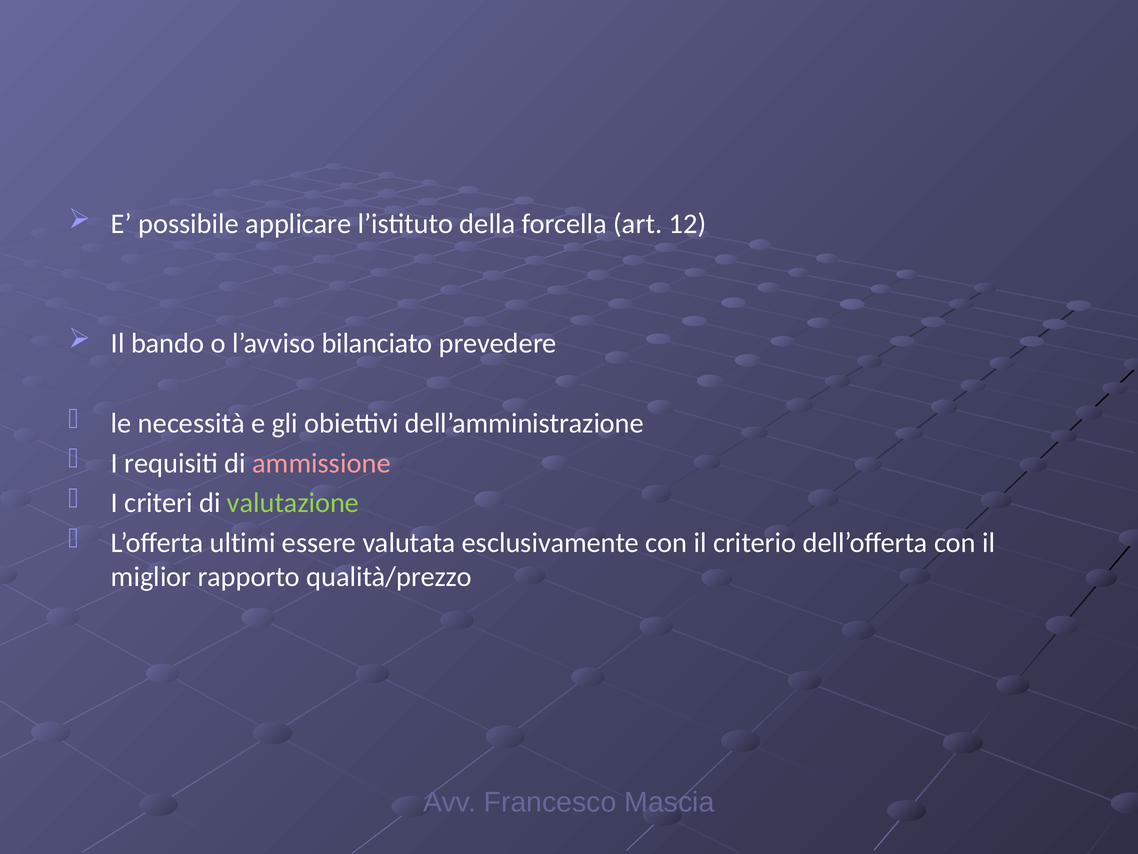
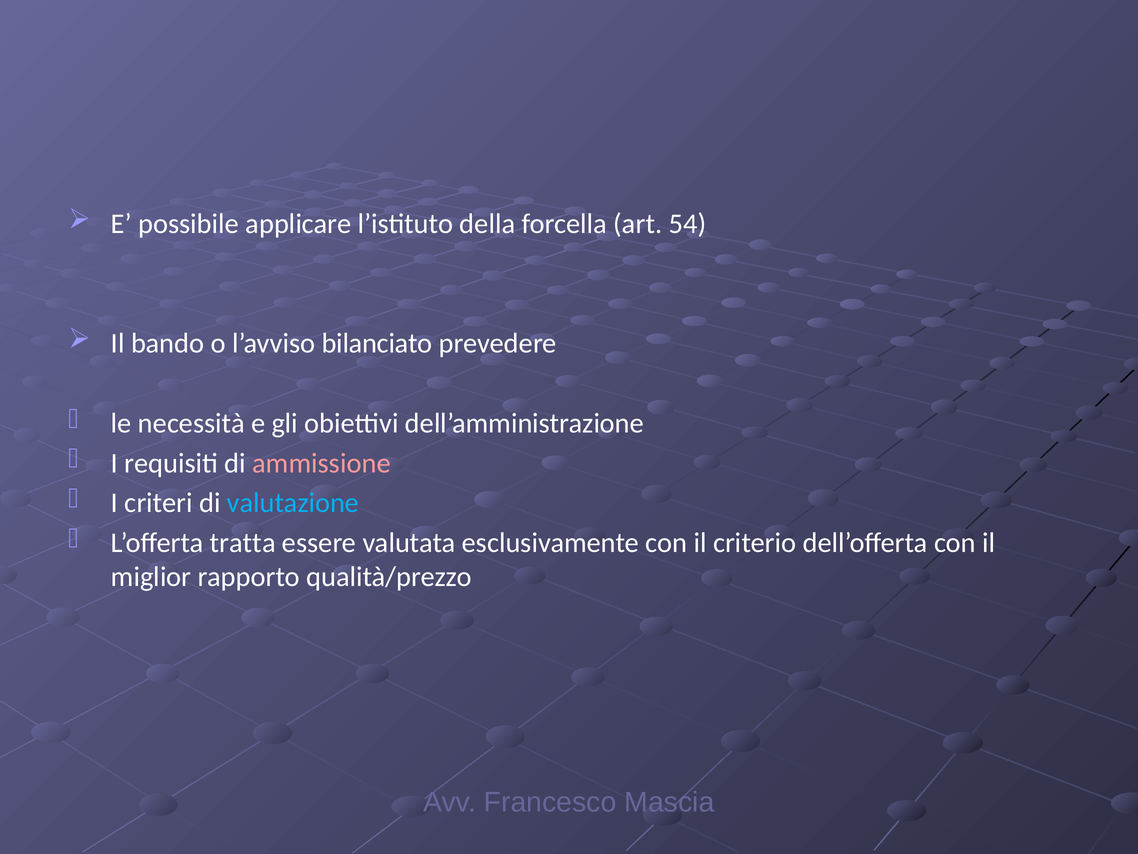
12: 12 -> 54 (687, 224)
valutazione colour: light green -> light blue (293, 503)
ultimi: ultimi -> tratta (243, 543)
